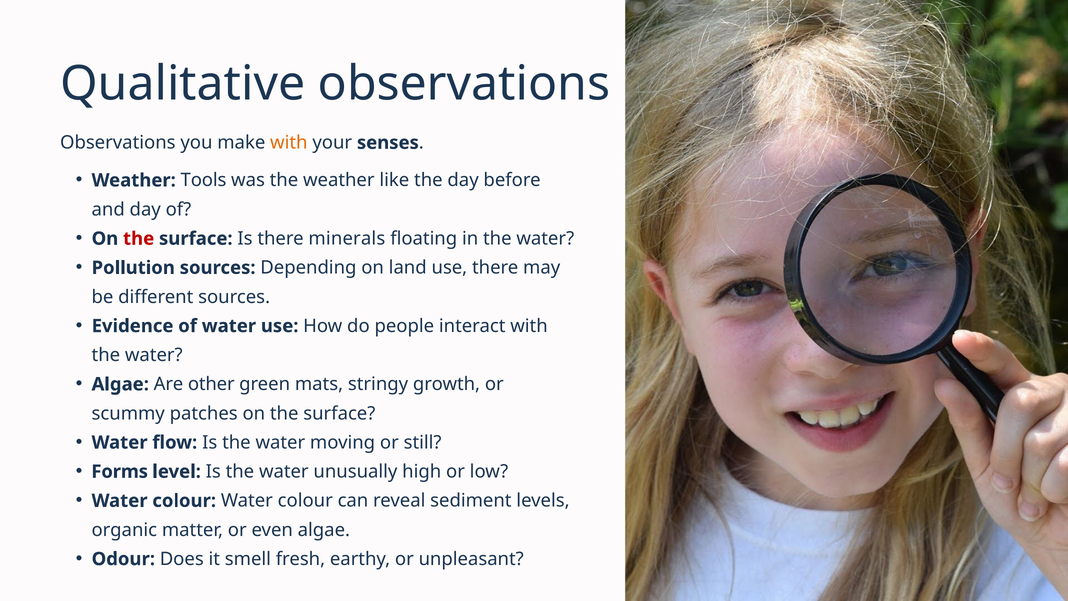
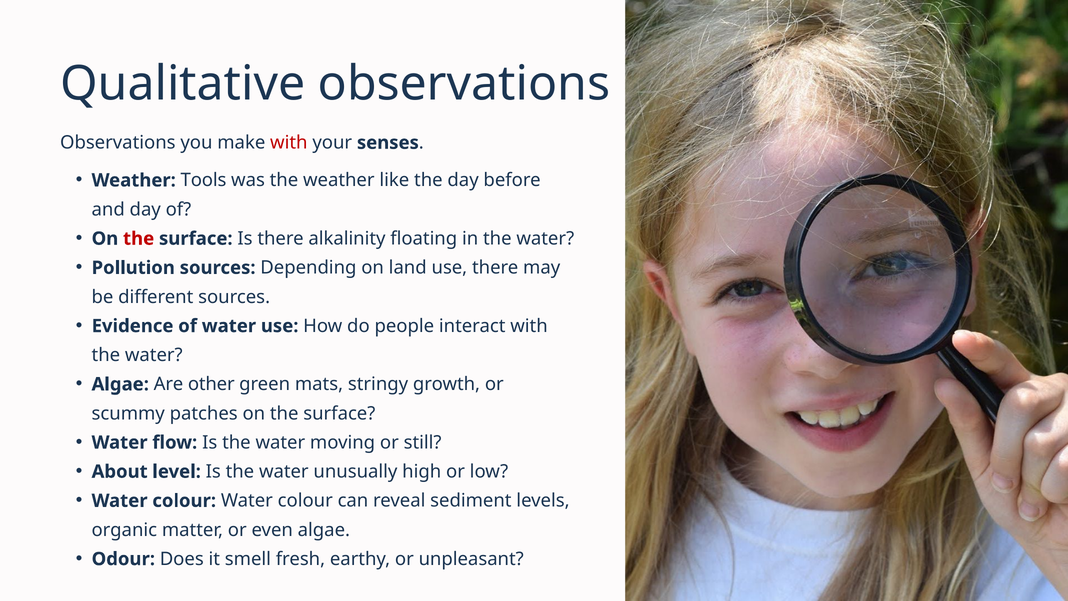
with colour: orange -> red (289, 143)
minerals: minerals -> alkalinity (347, 239)
Forms: Forms -> About (120, 471)
